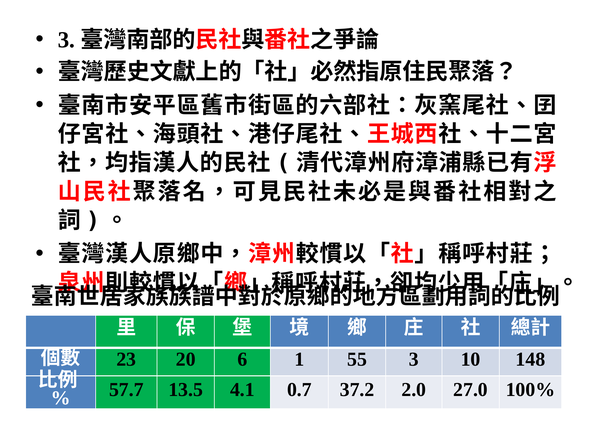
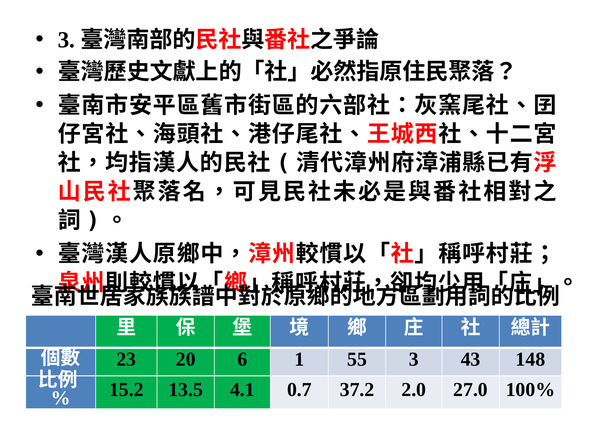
10: 10 -> 43 (471, 359)
57.7: 57.7 -> 15.2 (126, 390)
